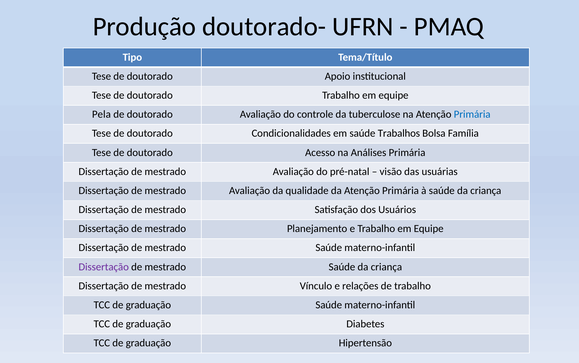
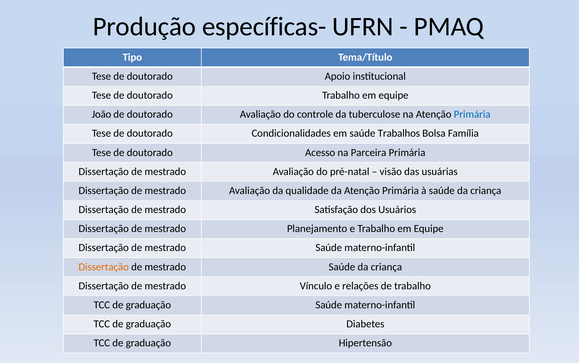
doutorado-: doutorado- -> específicas- (264, 27)
Pela: Pela -> João (102, 114)
Análises: Análises -> Parceira (369, 152)
Dissertação colour: purple -> orange (104, 267)
